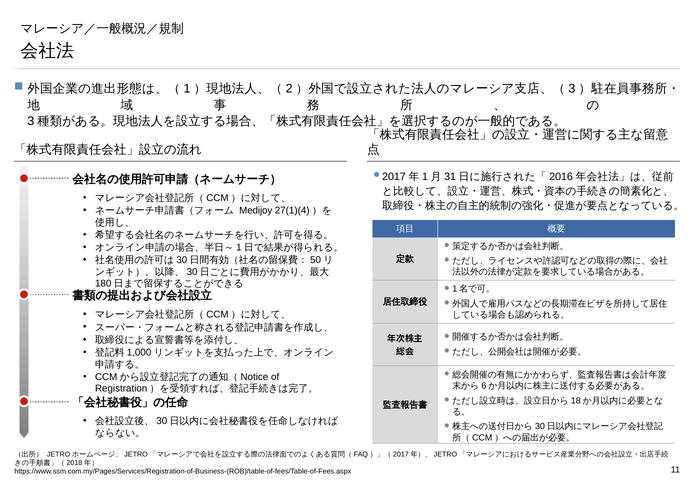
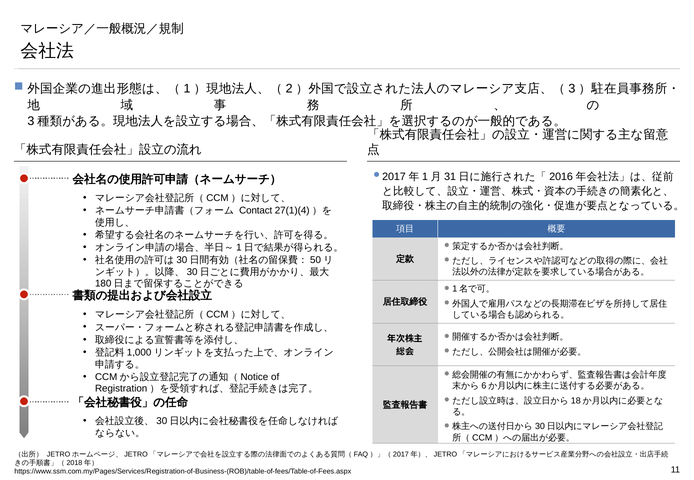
Medijoy: Medijoy -> Contact (256, 211)
